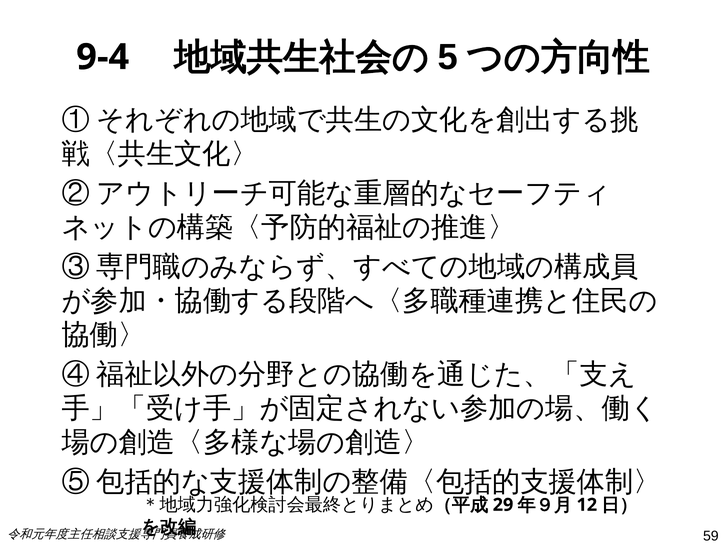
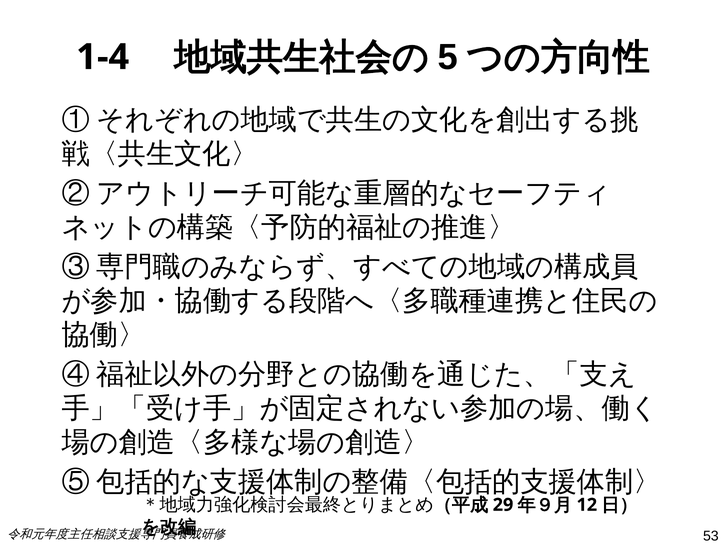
9-4: 9-4 -> 1-4 (103, 57)
59: 59 -> 53 (711, 535)
